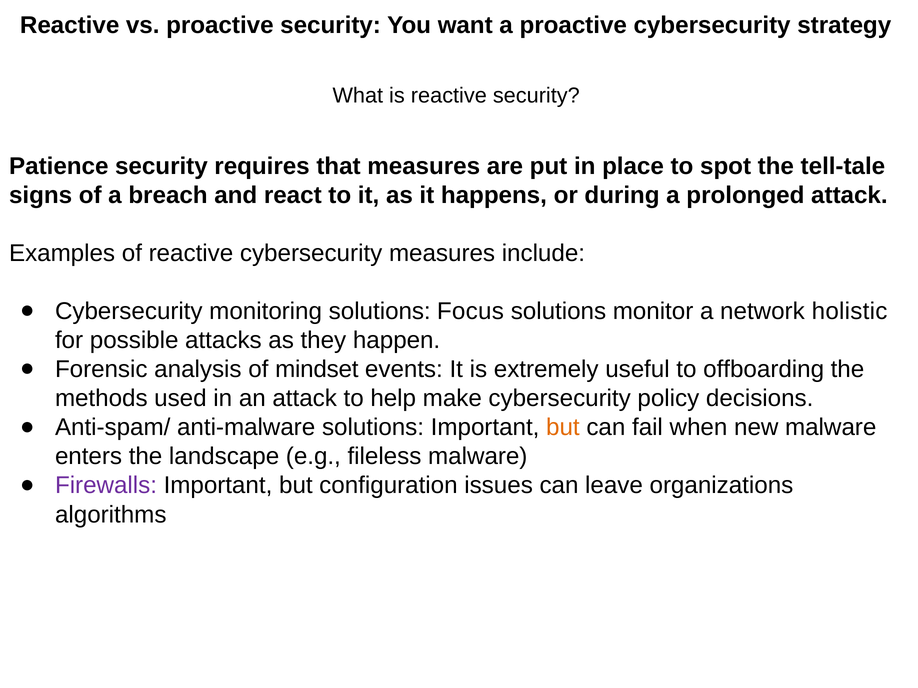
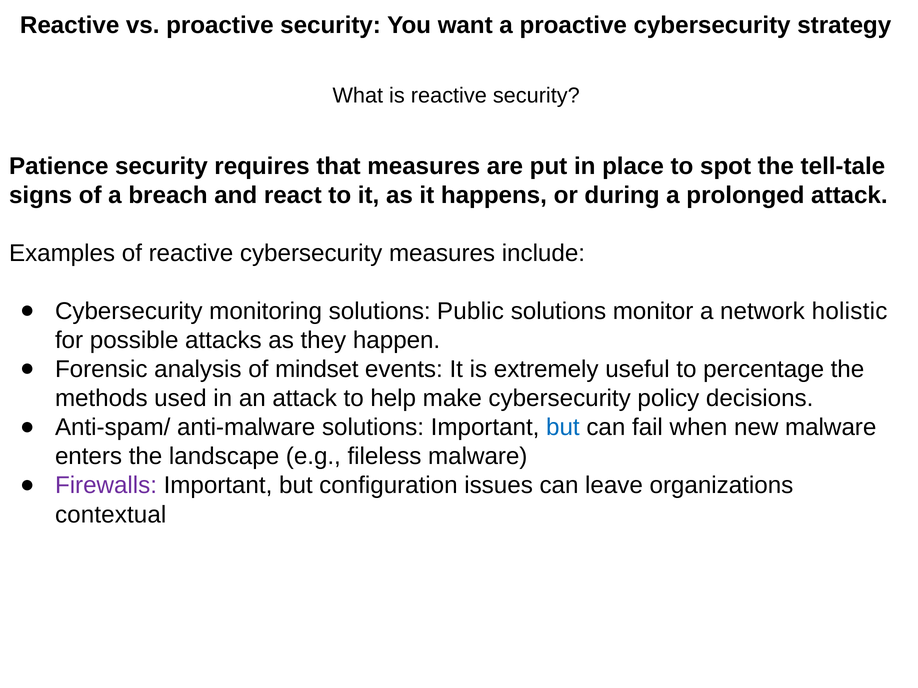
Focus: Focus -> Public (470, 312)
offboarding: offboarding -> percentage (764, 370)
but colour: orange -> blue (563, 428)
algorithms: algorithms -> contextual (111, 515)
